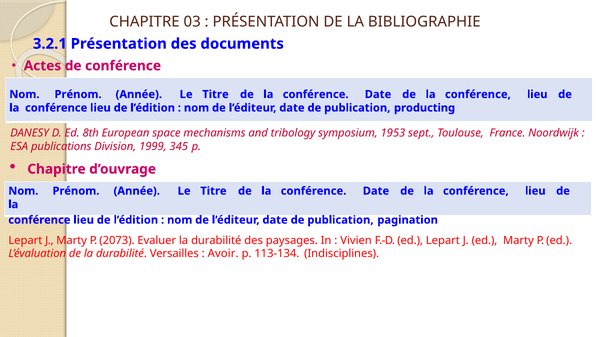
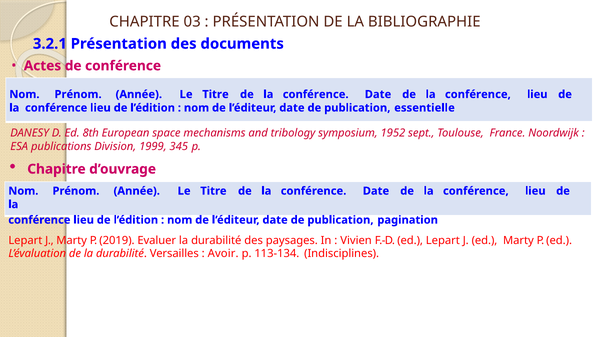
producting: producting -> essentielle (424, 108)
1953: 1953 -> 1952 (393, 133)
2073: 2073 -> 2019 (117, 241)
